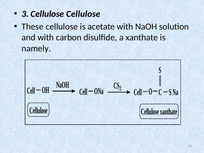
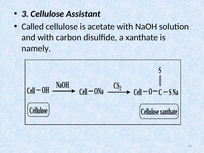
3 Cellulose Cellulose: Cellulose -> Assistant (83, 14)
These: These -> Called (33, 27)
